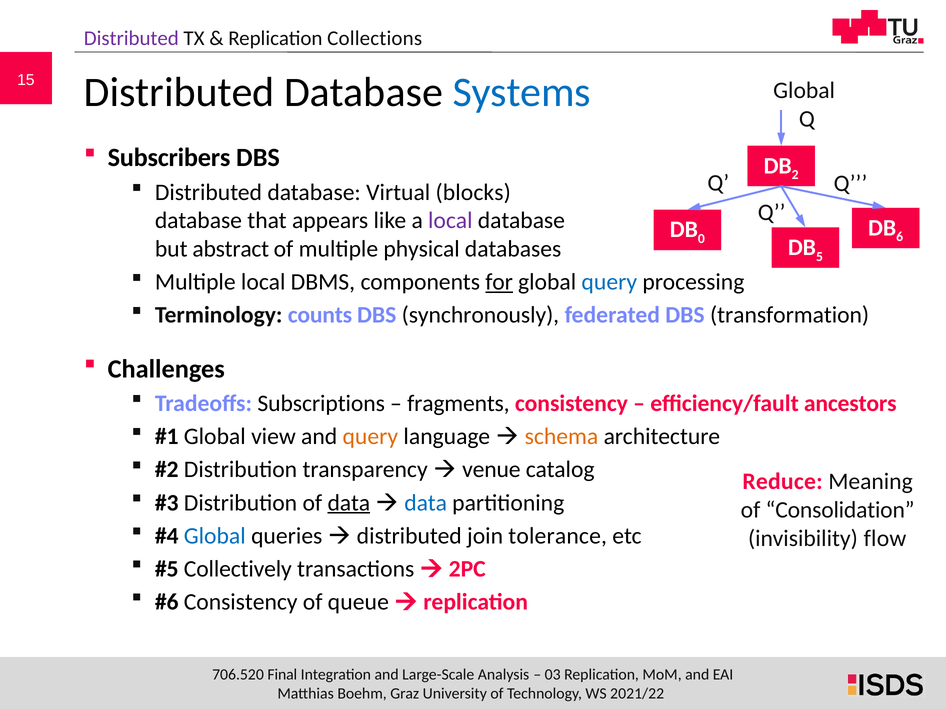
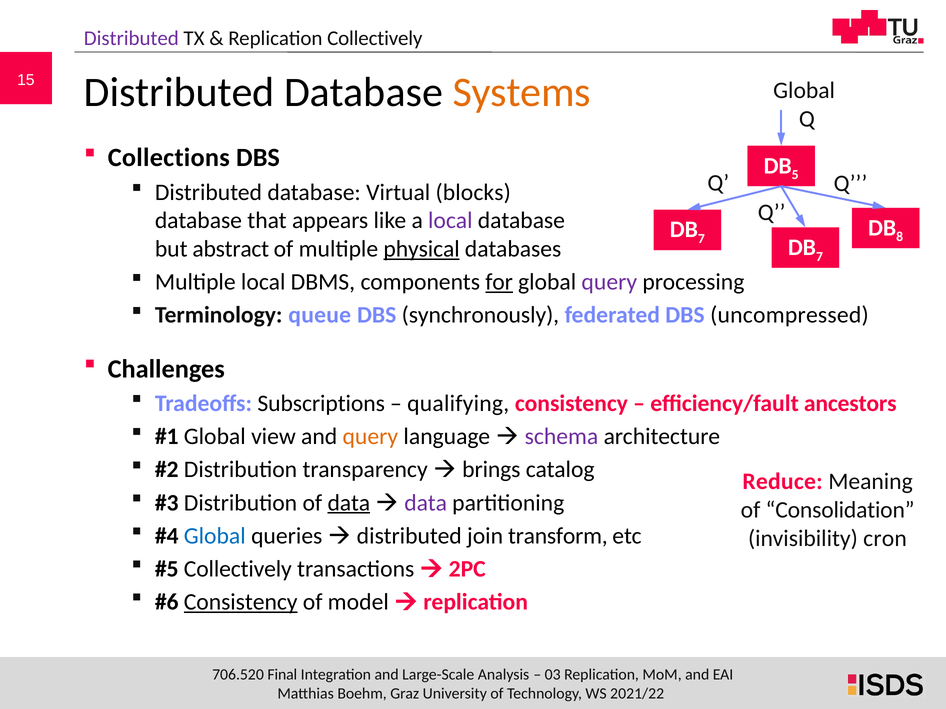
Replication Collections: Collections -> Collectively (375, 38)
Systems colour: blue -> orange (522, 93)
Subscribers: Subscribers -> Collections (169, 158)
2: 2 -> 5 (795, 175)
6: 6 -> 8 (900, 237)
0: 0 -> 7 (701, 239)
5: 5 -> 7 (819, 257)
physical underline: none -> present (422, 249)
query colour: blue -> purple (609, 282)
counts: counts -> queue (320, 315)
transformation: transformation -> uncompressed (789, 315)
fragments: fragments -> qualifying (458, 404)
schema colour: orange -> purple (561, 437)
venue: venue -> brings (491, 470)
data colour: blue -> purple (426, 503)
tolerance: tolerance -> transform (558, 536)
flow: flow -> cron (885, 539)
Consistency underline: none -> present (241, 602)
queue: queue -> model (358, 602)
